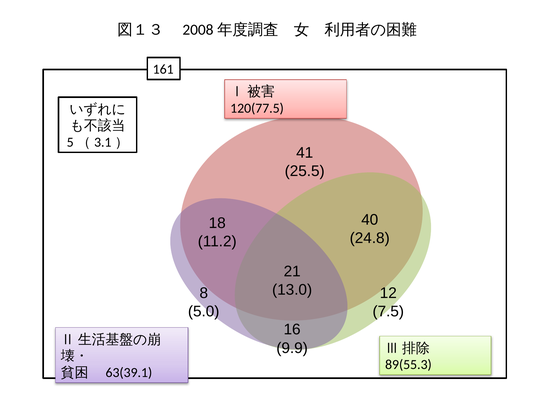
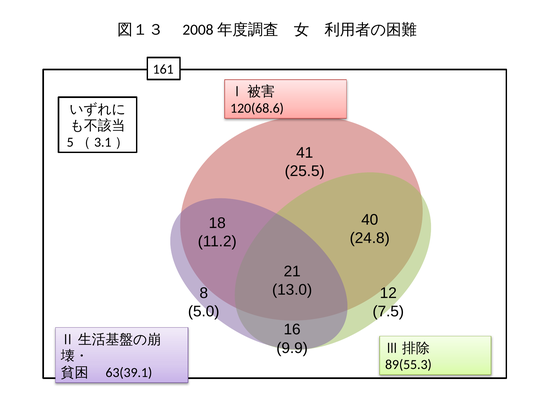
120(77.5: 120(77.5 -> 120(68.6 (257, 108)
